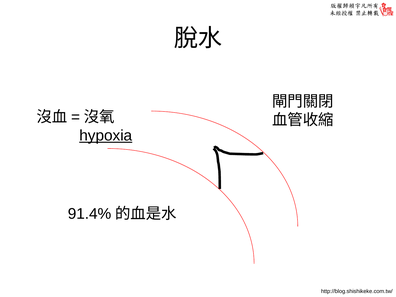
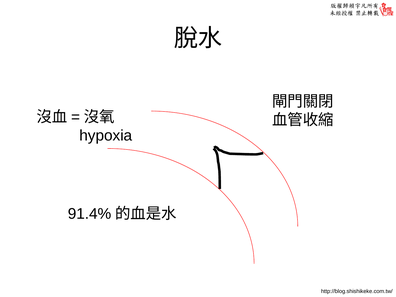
hypoxia underline: present -> none (106, 136)
